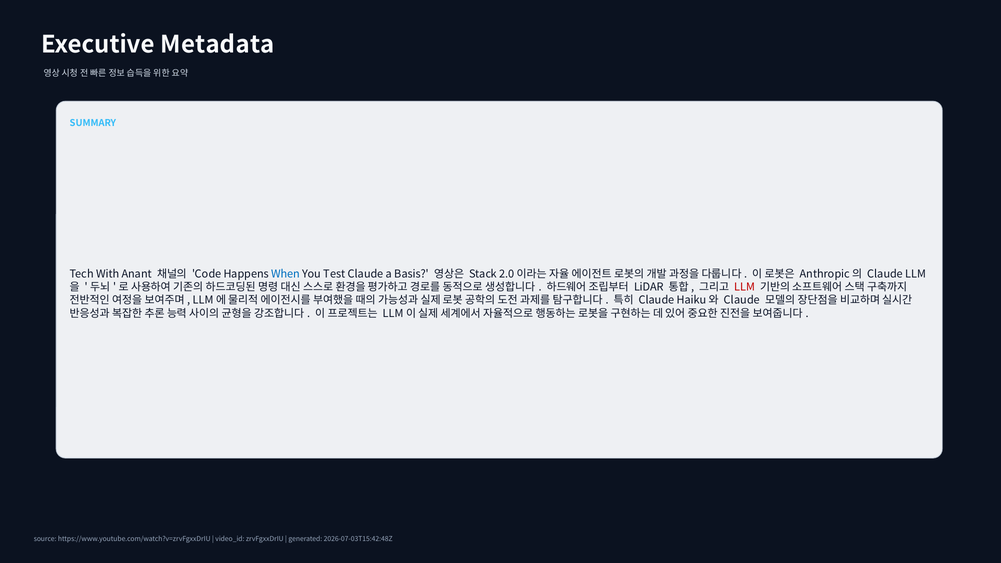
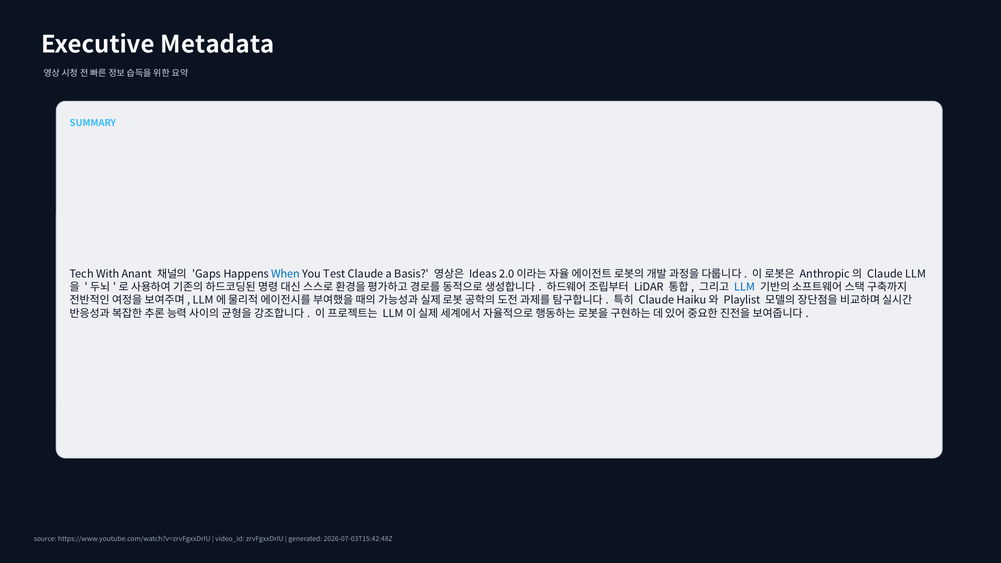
Code: Code -> Gaps (207, 274)
Stack: Stack -> Ideas (483, 274)
LLM colour: red -> blue (745, 287)
Claude: Claude -> Playlist (742, 300)
